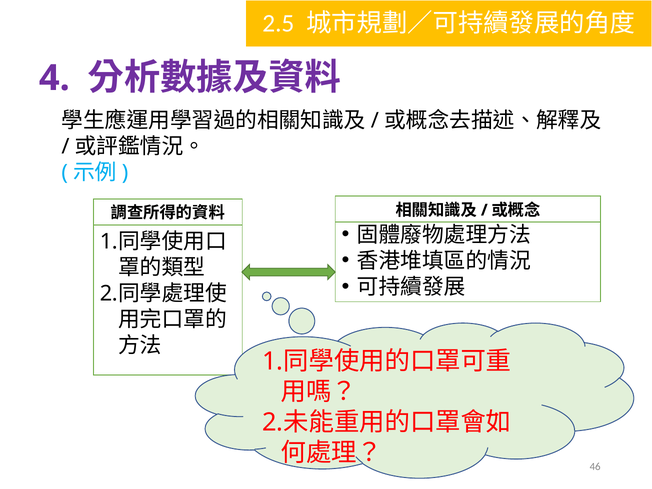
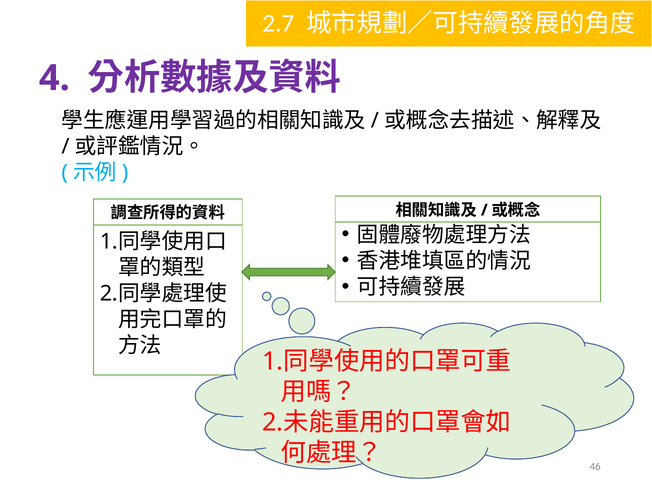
2.5: 2.5 -> 2.7 (278, 23)
